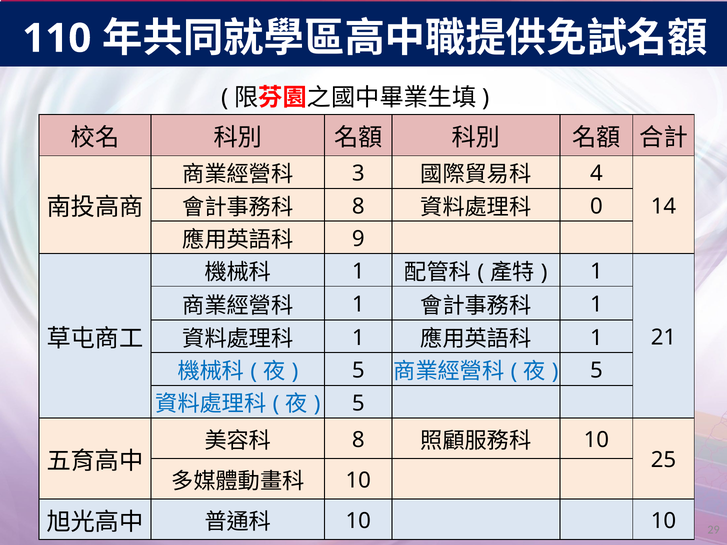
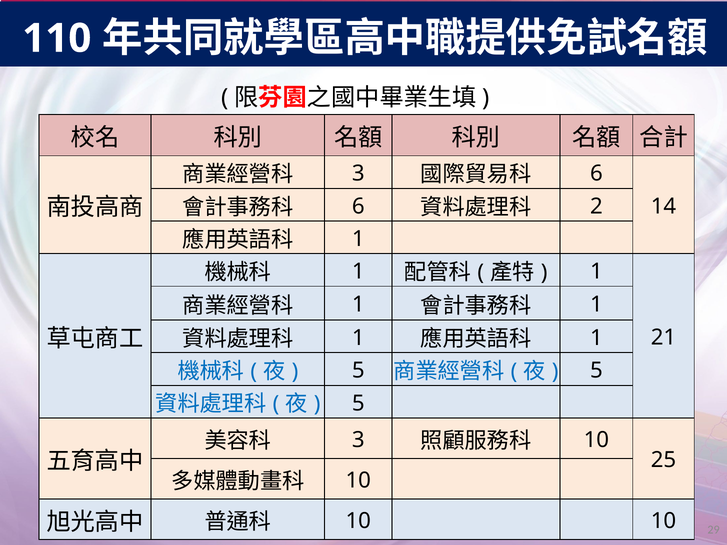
4: 4 -> 6 (596, 174)
8: 8 -> 6 (358, 206)
0: 0 -> 2 (596, 206)
9: 9 -> 1 (358, 239)
8: 8 -> 3 (358, 440)
